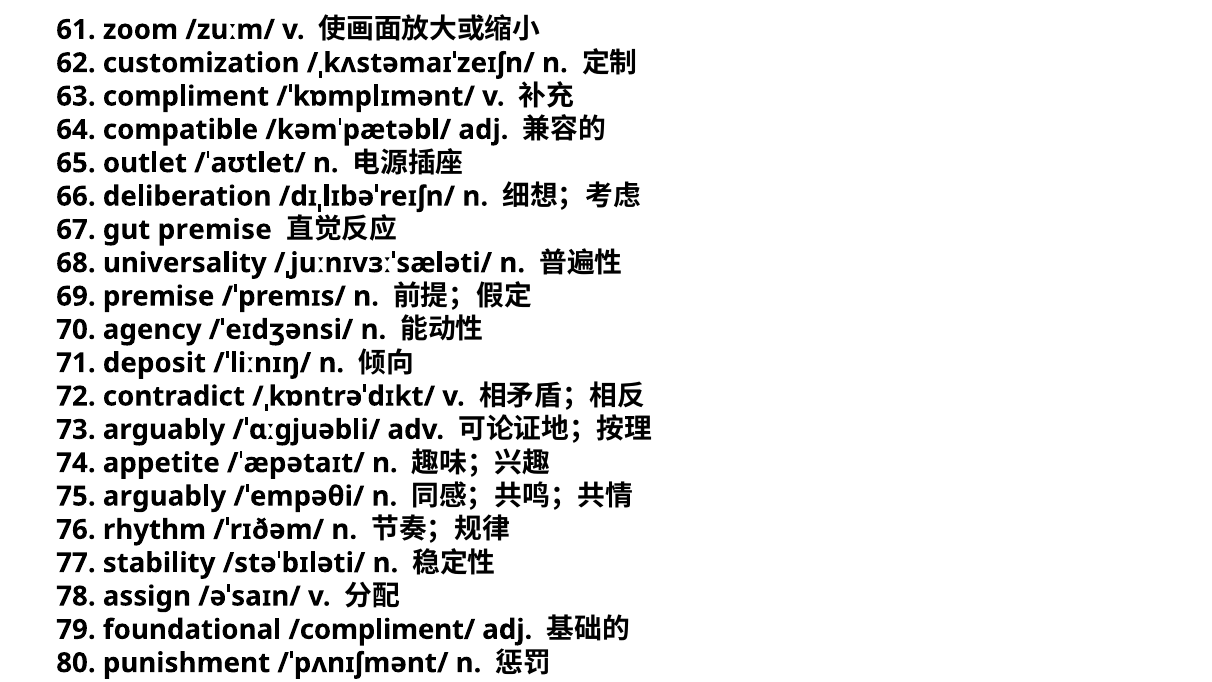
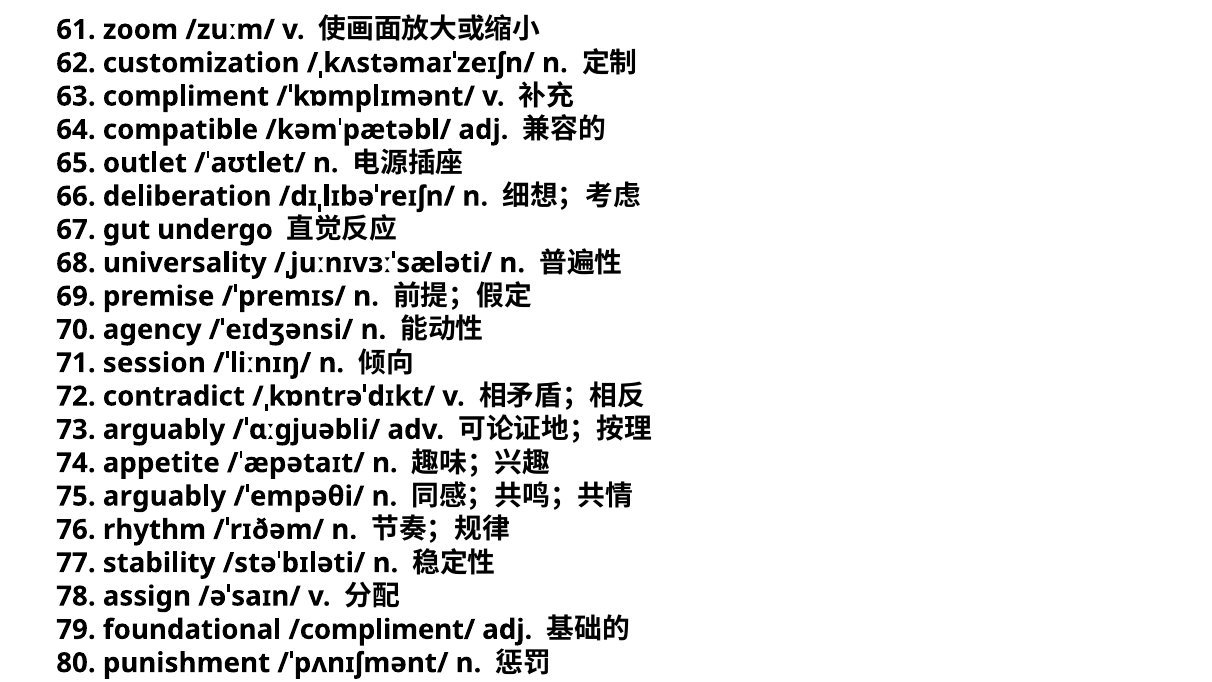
gut premise: premise -> undergo (215, 230)
deposit: deposit -> session (154, 363)
